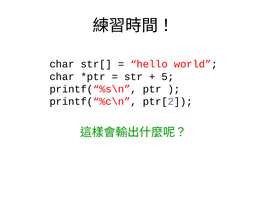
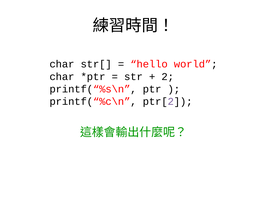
5: 5 -> 2 (168, 77)
